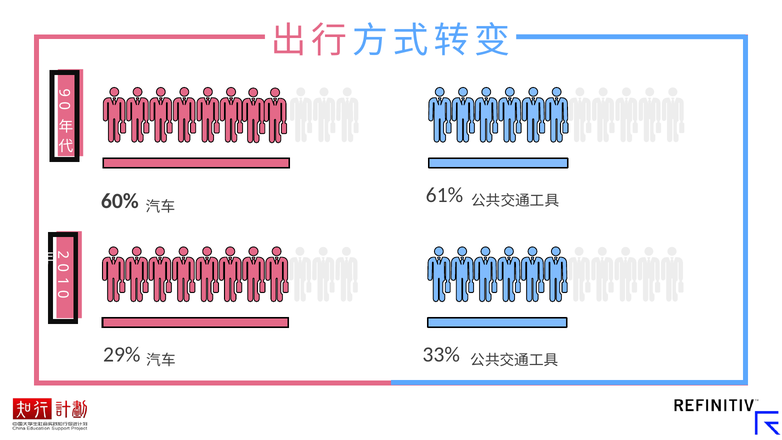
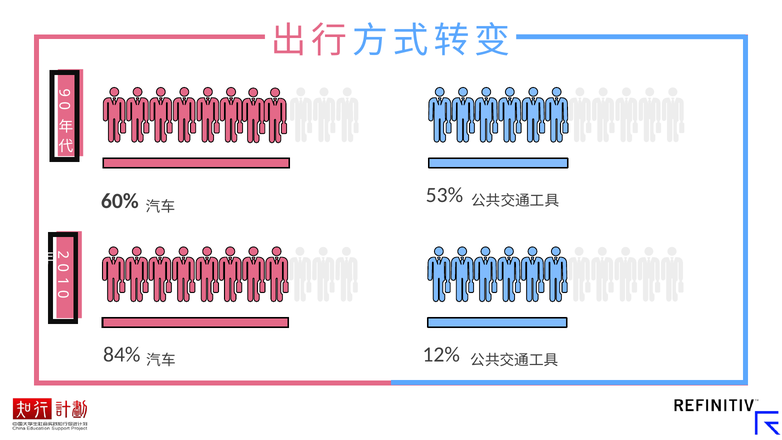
61%: 61% -> 53% (444, 195)
29%: 29% -> 84% (122, 355)
33%: 33% -> 12% (441, 355)
